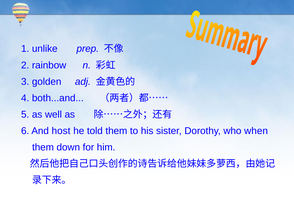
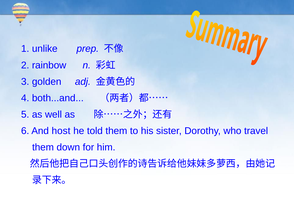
when: when -> travel (256, 131)
